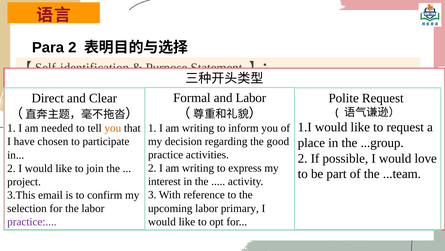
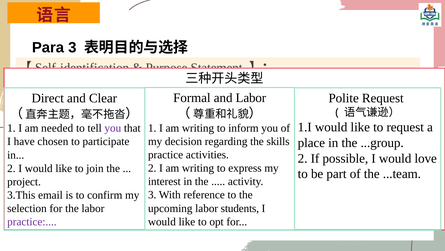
Para 2: 2 -> 3 (72, 48)
you colour: orange -> purple (113, 128)
good: good -> skills (278, 141)
primary: primary -> students (240, 208)
